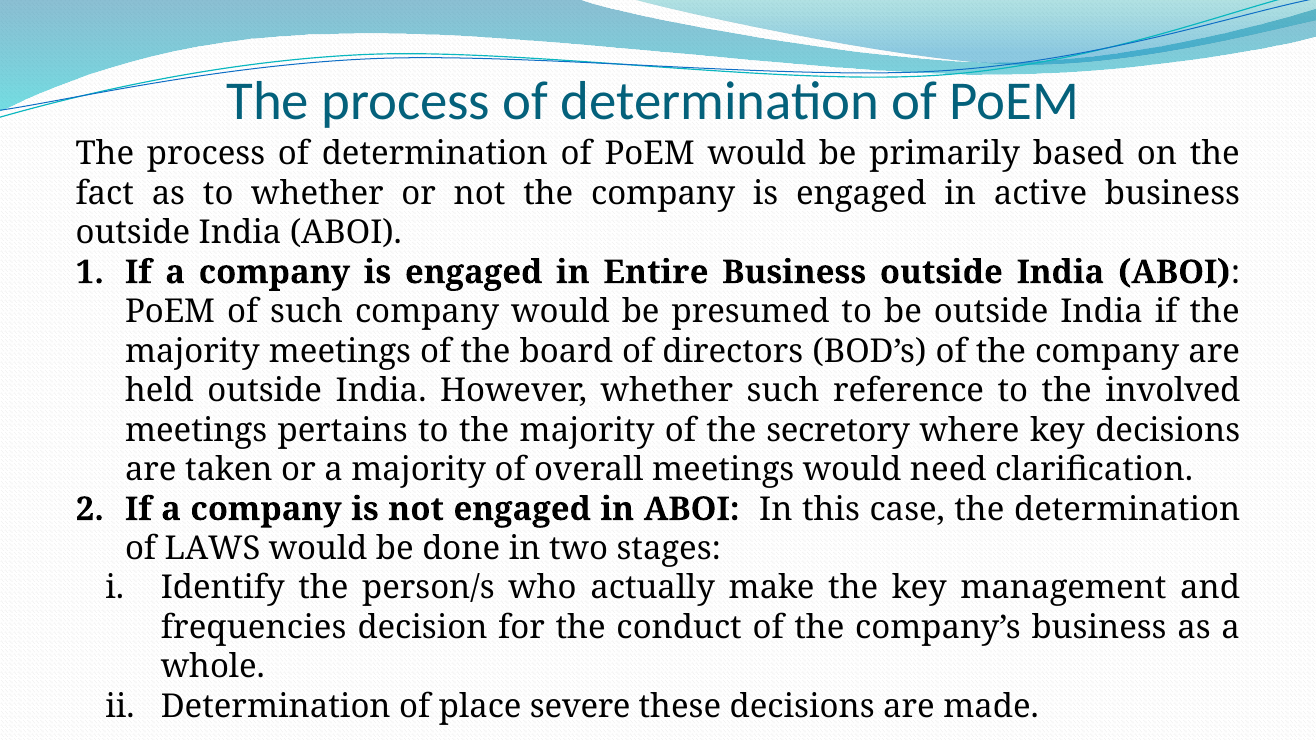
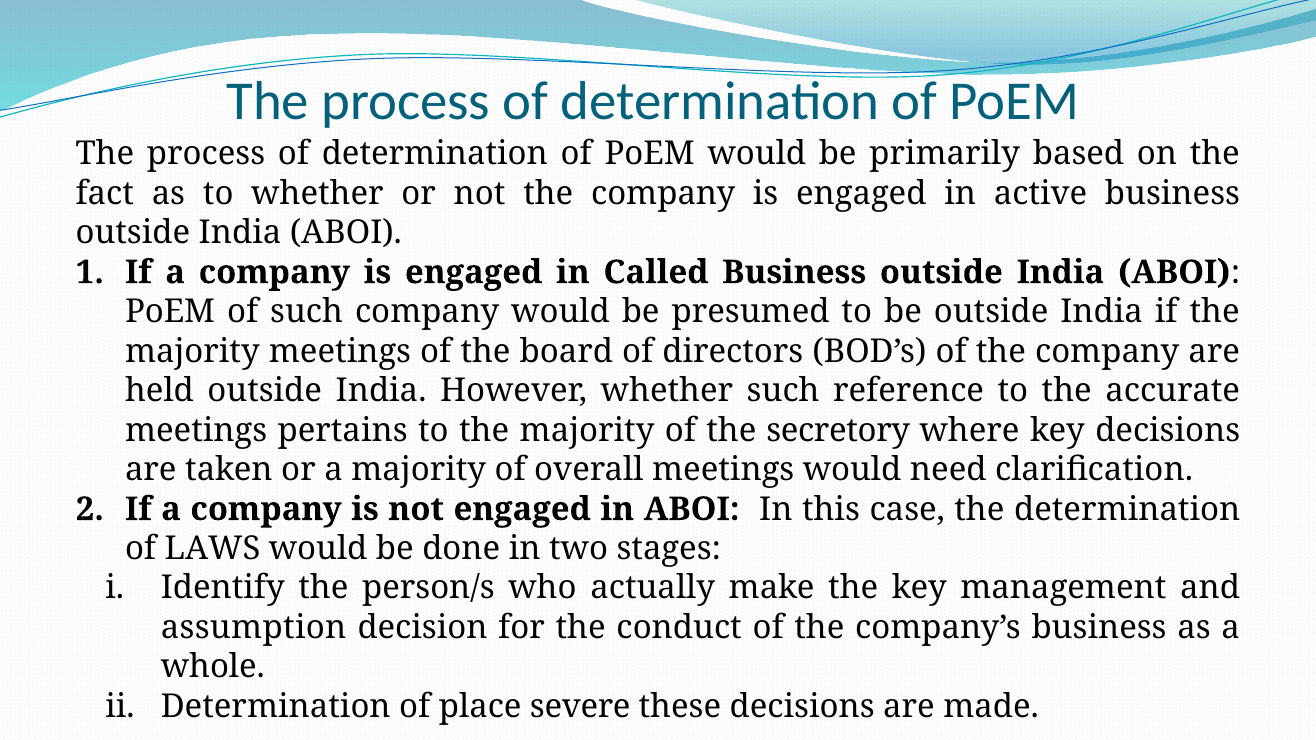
Entire: Entire -> Called (656, 272)
involved: involved -> accurate (1173, 391)
frequencies: frequencies -> assumption (254, 628)
